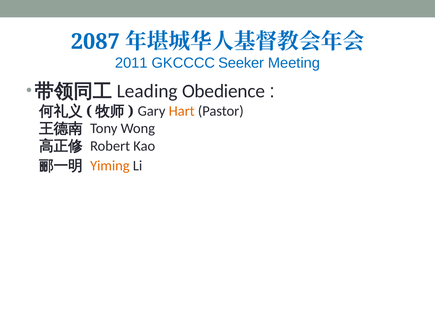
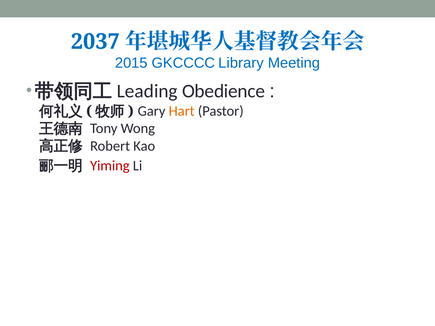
2087: 2087 -> 2037 (95, 42)
2011: 2011 -> 2015 (131, 63)
Seeker: Seeker -> Library (241, 63)
Yiming colour: orange -> red (110, 166)
